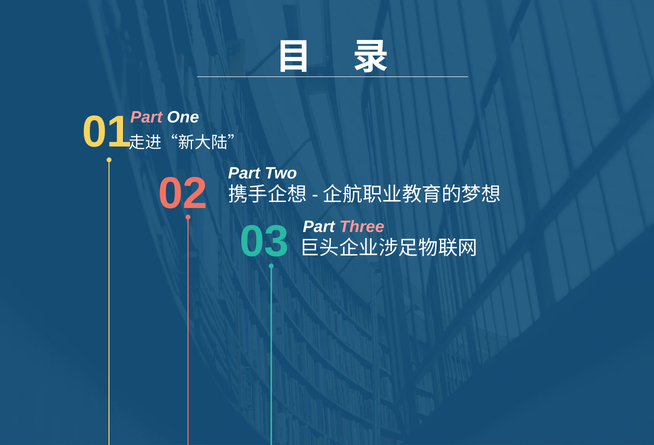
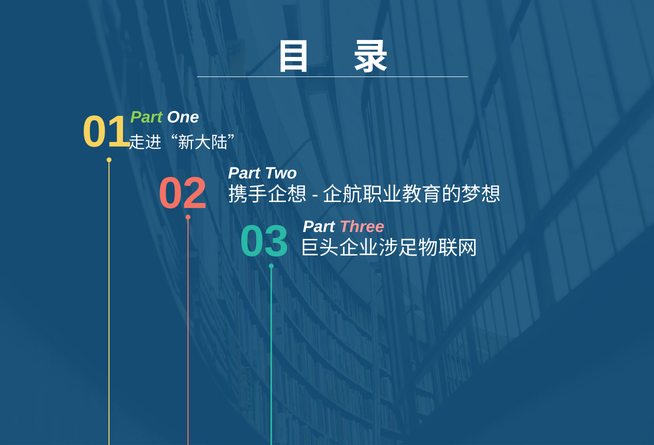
Part colour: pink -> light green (146, 117)
